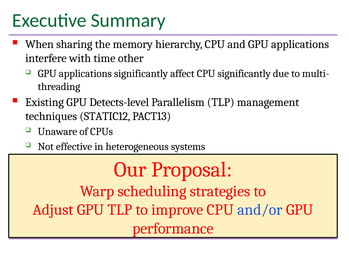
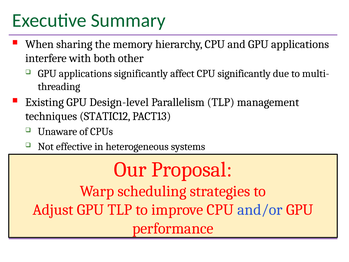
time: time -> both (104, 58)
Detects-level: Detects-level -> Design-level (119, 102)
